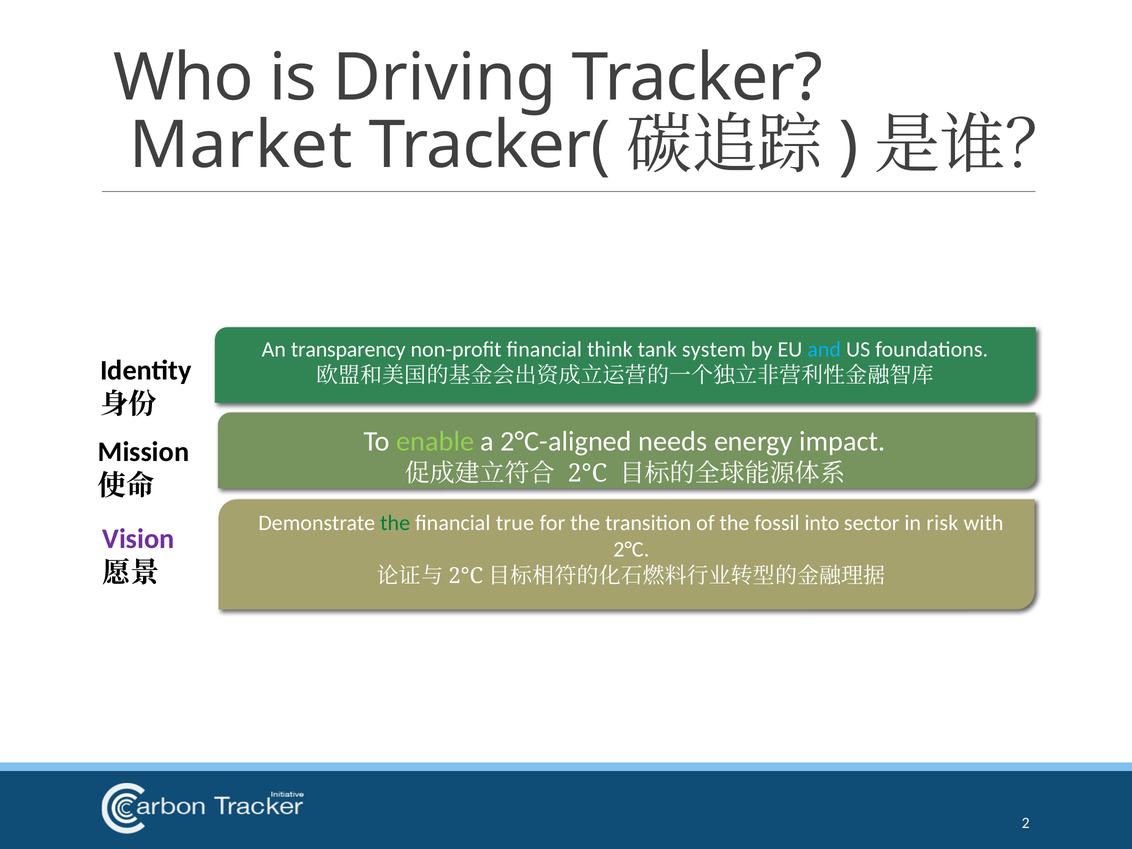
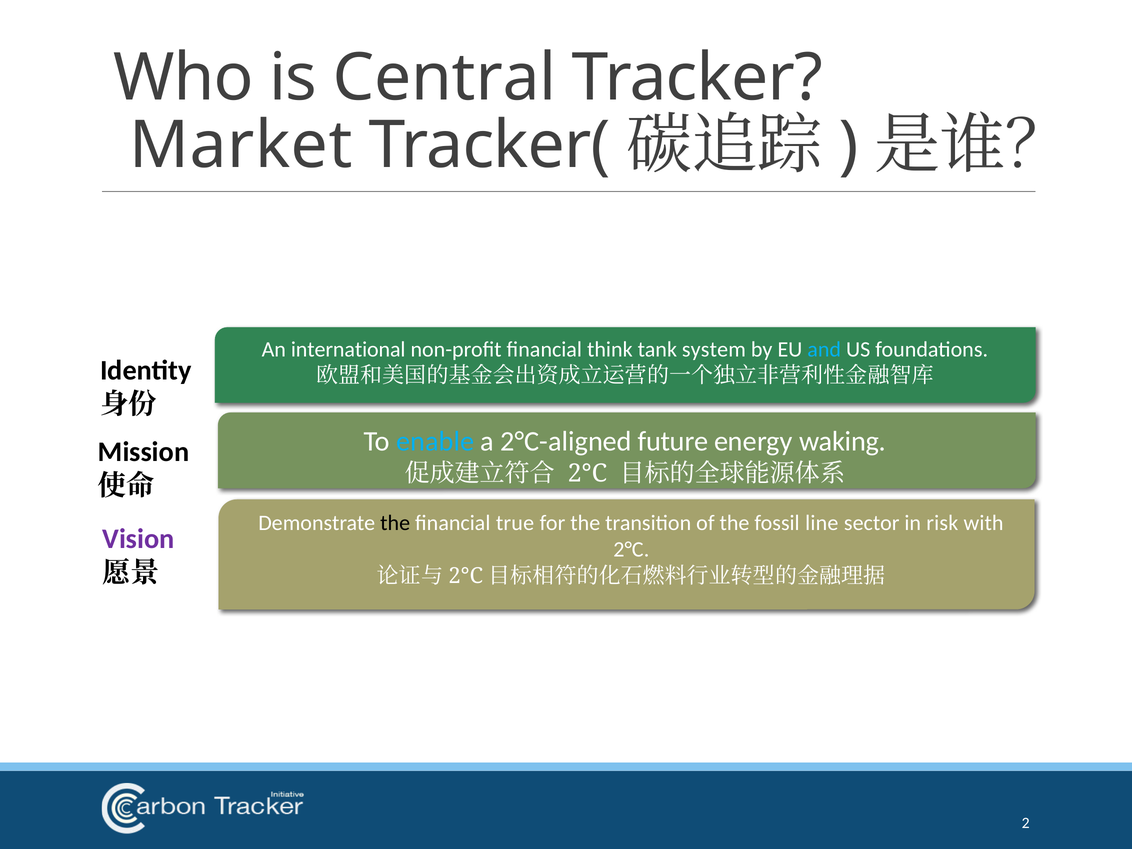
Driving: Driving -> Central (445, 78)
transparency: transparency -> international (348, 349)
enable colour: light green -> light blue (435, 442)
needs: needs -> future (673, 442)
impact: impact -> waking (842, 442)
the colour: green -> black (395, 523)
into: into -> line (822, 523)
